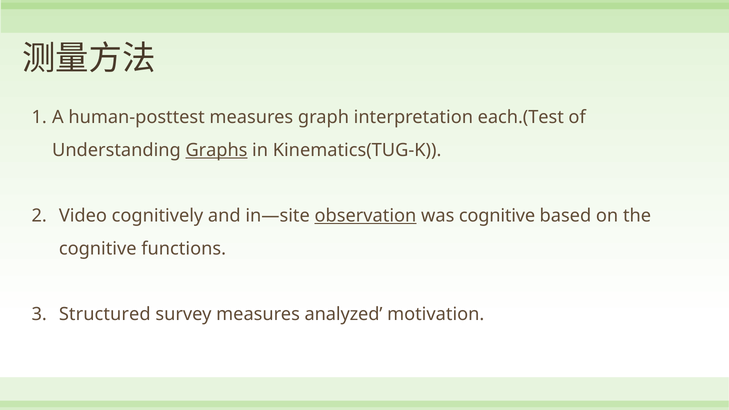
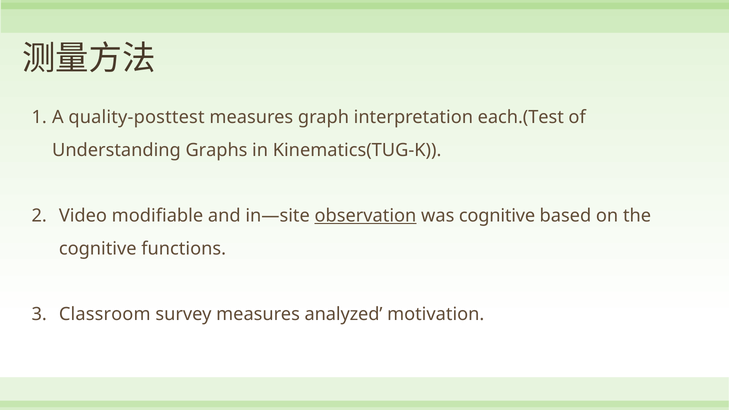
human-posttest: human-posttest -> quality-posttest (136, 117)
Graphs underline: present -> none (216, 150)
cognitively: cognitively -> modifiable (157, 216)
Structured: Structured -> Classroom (105, 314)
